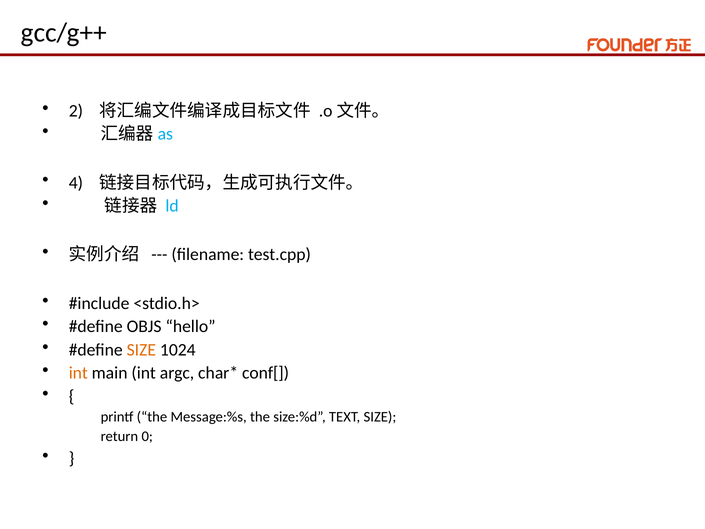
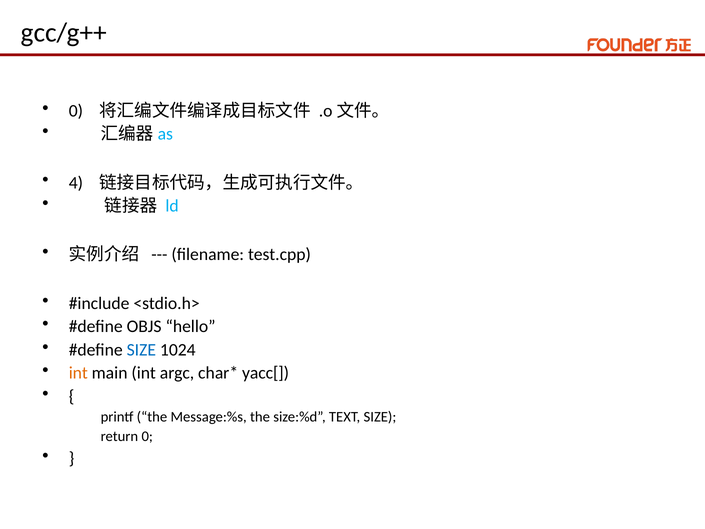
2: 2 -> 0 (76, 111)
SIZE colour: orange -> blue (141, 350)
conf[: conf[ -> yacc[ (266, 373)
